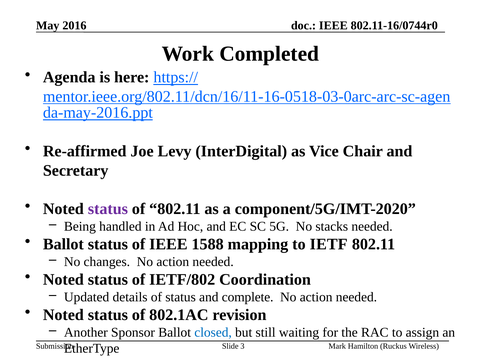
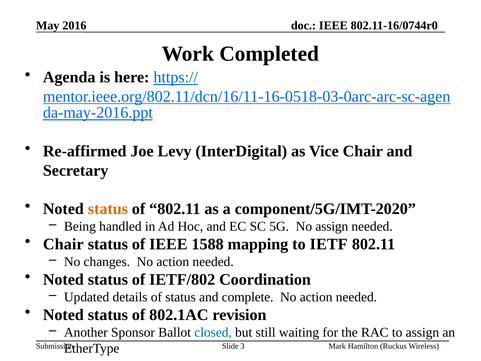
status colour: purple -> orange (108, 209)
No stacks: stacks -> assign (332, 226)
Ballot: Ballot -> Chair (63, 244)
